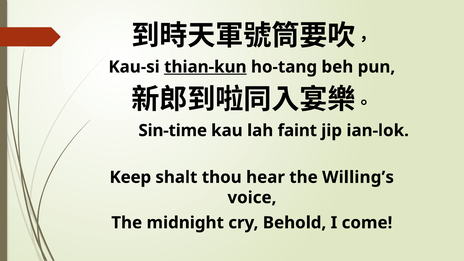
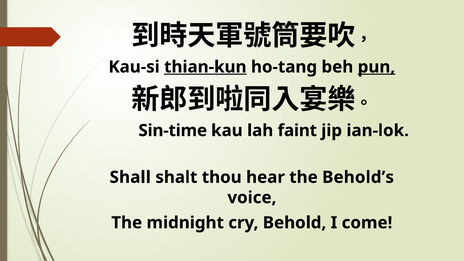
pun underline: none -> present (376, 67)
Keep: Keep -> Shall (130, 177)
Willing’s: Willing’s -> Behold’s (358, 177)
